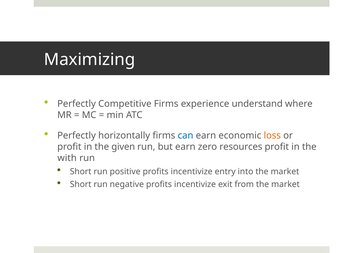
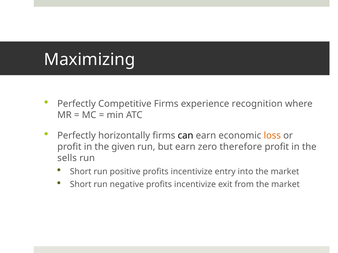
understand: understand -> recognition (257, 104)
can colour: blue -> black (186, 136)
resources: resources -> therefore (241, 147)
with: with -> sells (67, 158)
